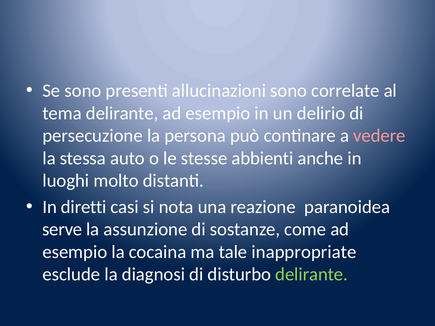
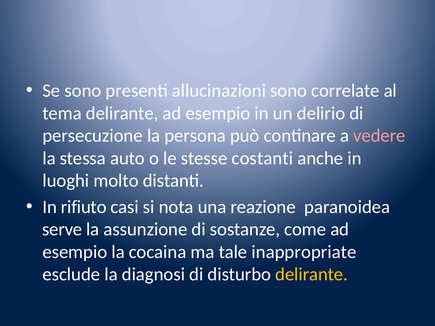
abbienti: abbienti -> costanti (262, 158)
diretti: diretti -> rifiuto (84, 207)
delirante colour: light green -> yellow (312, 275)
